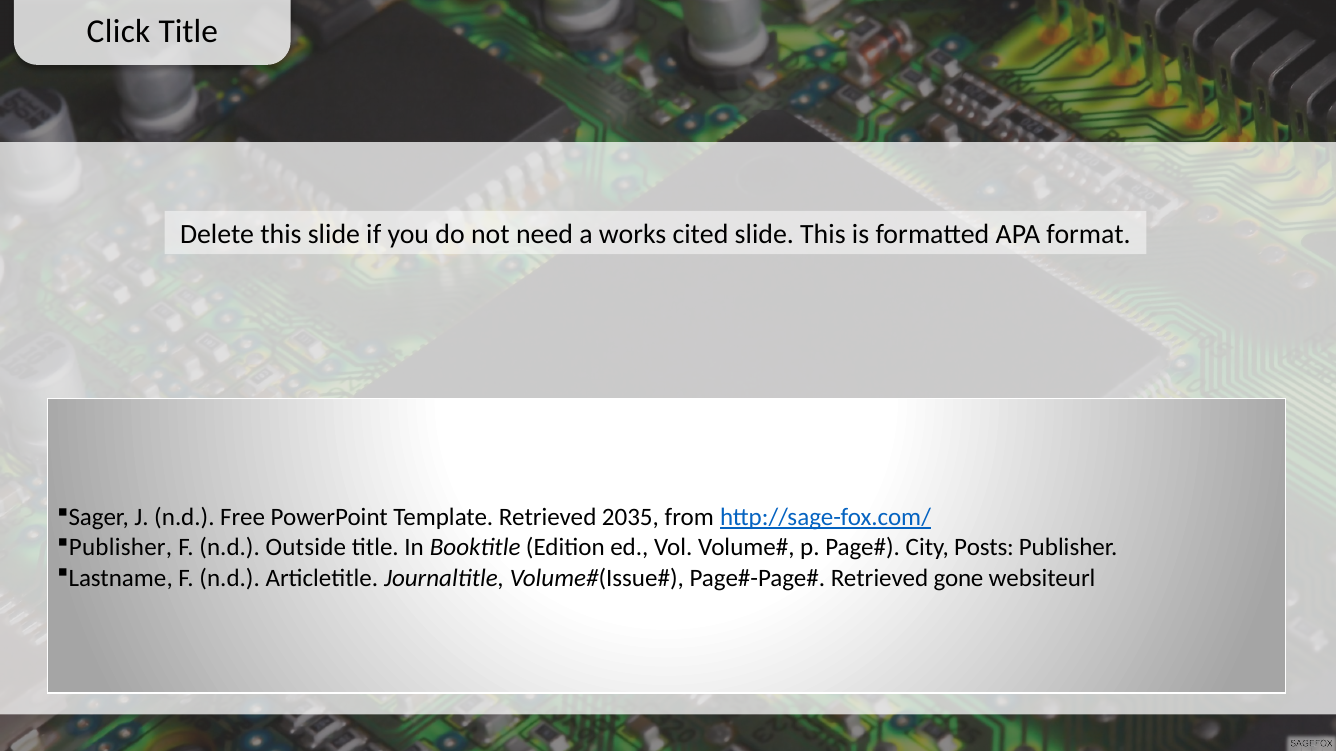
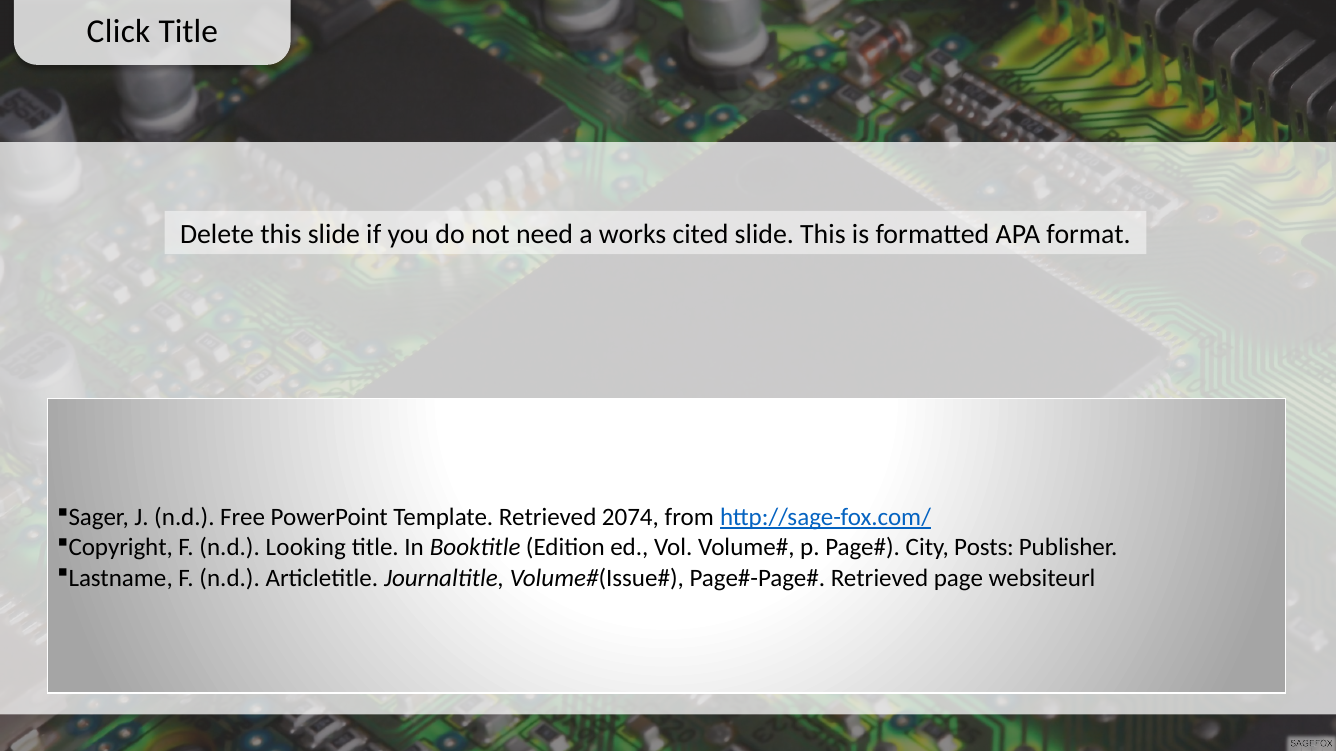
2035: 2035 -> 2074 (630, 518)
Publisher: Publisher -> Copyright (121, 548)
Outside: Outside -> Looking (306, 548)
gone: gone -> page (958, 578)
